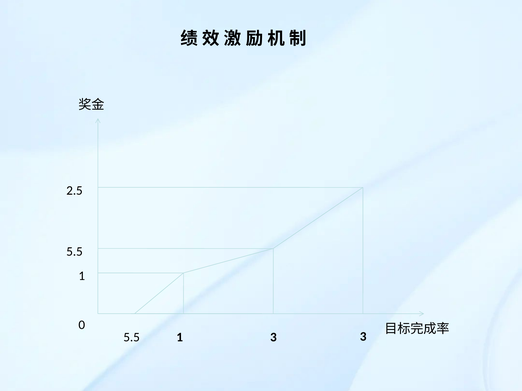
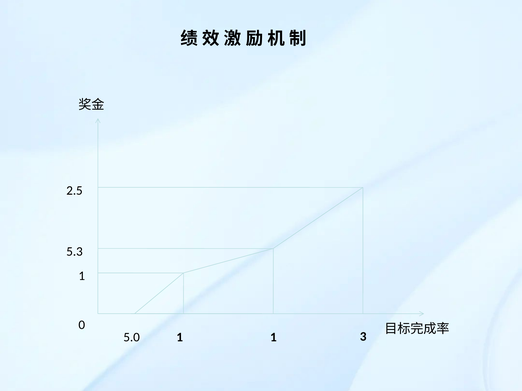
5.5: 5.5 -> 5.3 (74, 252)
5.5: 5.5 -> 5.0 (132, 338)
1 3: 3 -> 1 (273, 338)
